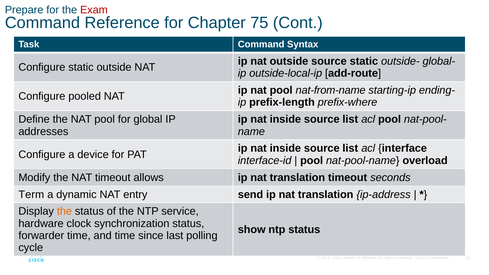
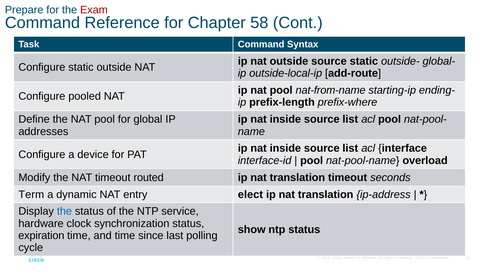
75: 75 -> 58 (259, 23)
allows: allows -> routed (149, 178)
send: send -> elect (250, 194)
the colour: orange -> blue (64, 211)
forwarder: forwarder -> expiration (41, 236)
